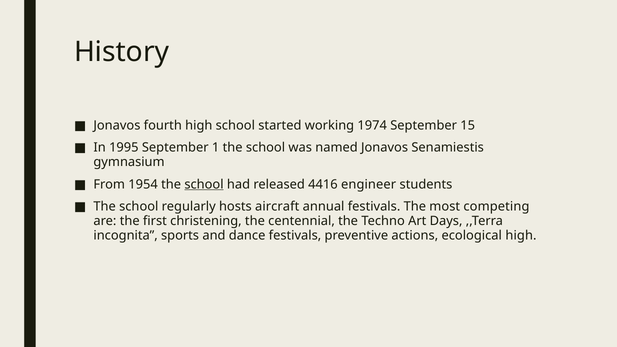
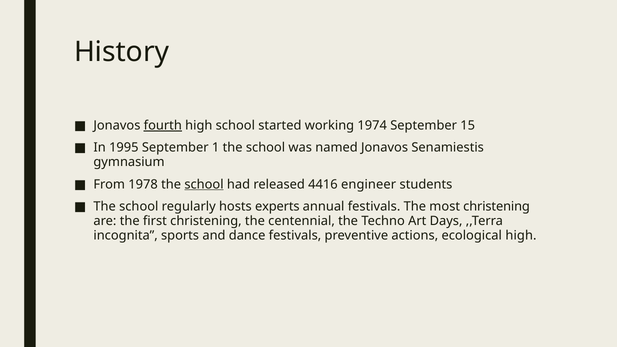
fourth underline: none -> present (163, 125)
1954: 1954 -> 1978 (143, 184)
aircraft: aircraft -> experts (277, 207)
most competing: competing -> christening (497, 207)
